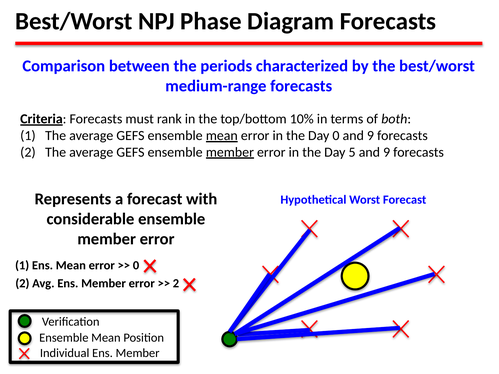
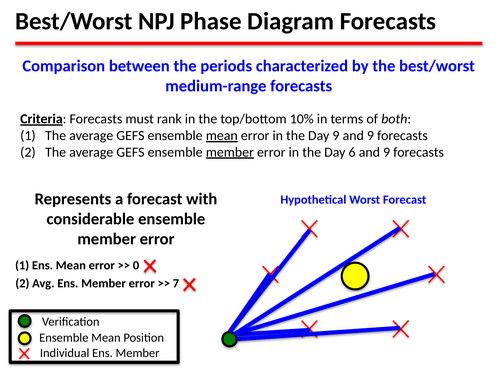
Day 0: 0 -> 9 (336, 136)
5: 5 -> 6 (352, 152)
2: 2 -> 7 (176, 284)
